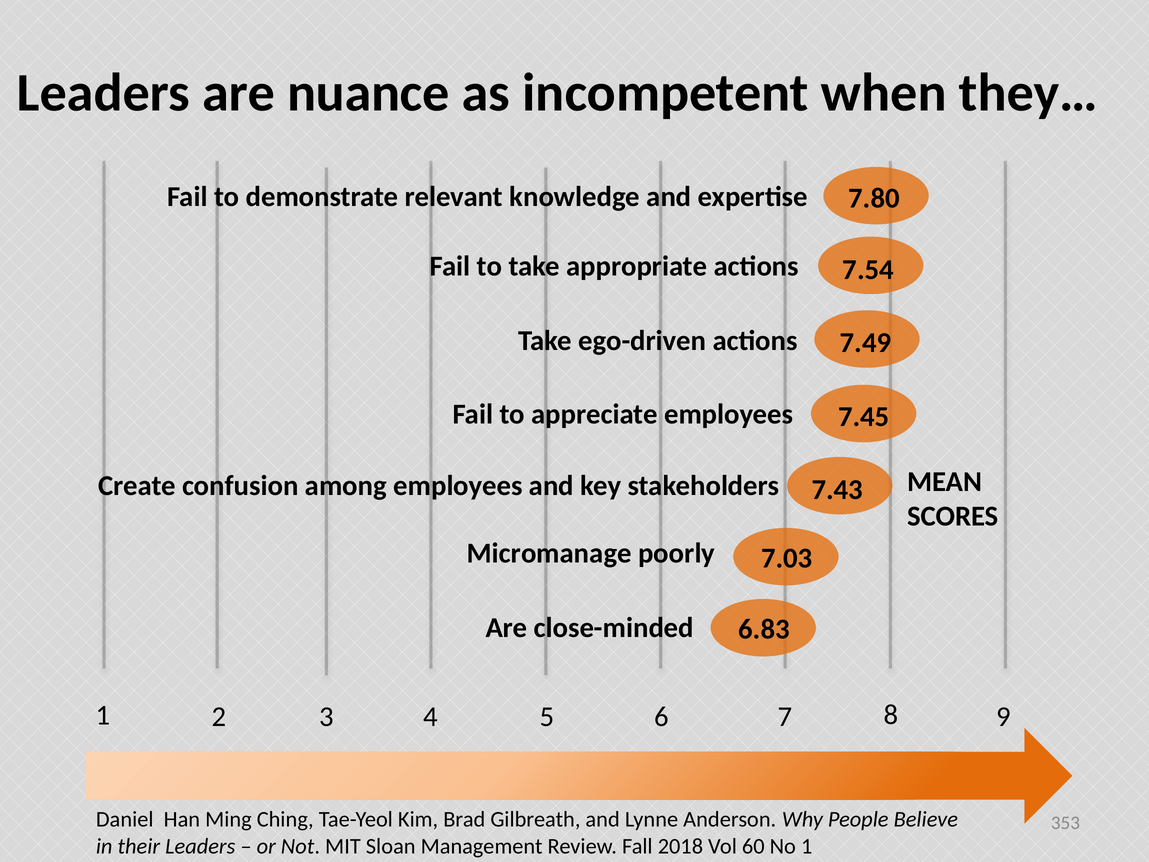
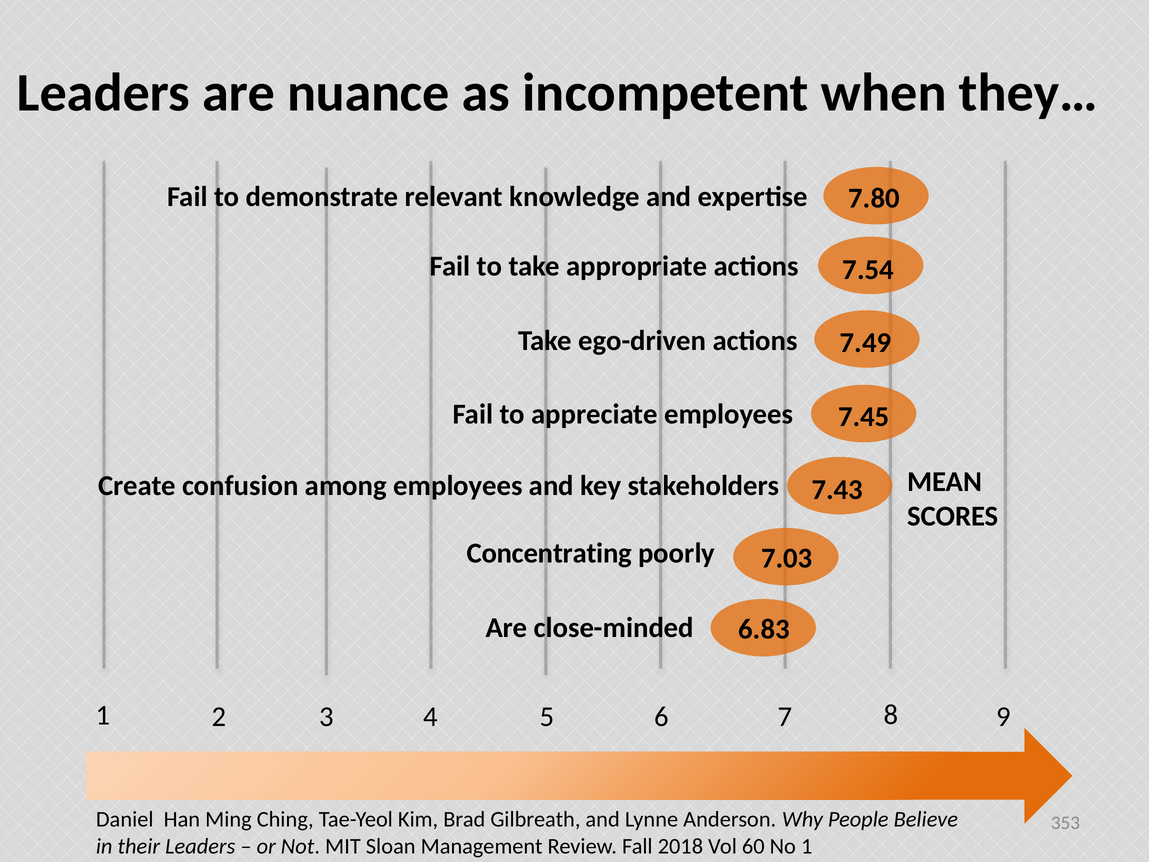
Micromanage: Micromanage -> Concentrating (549, 553)
